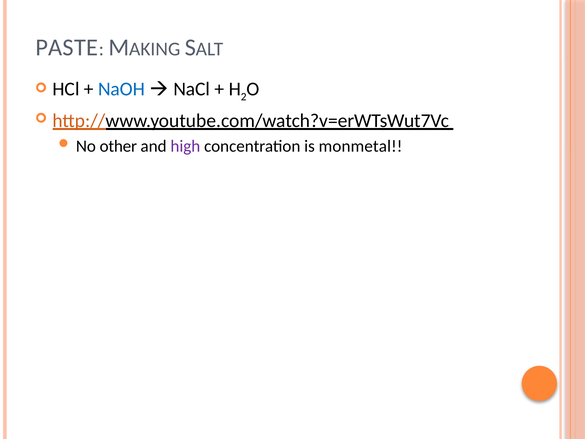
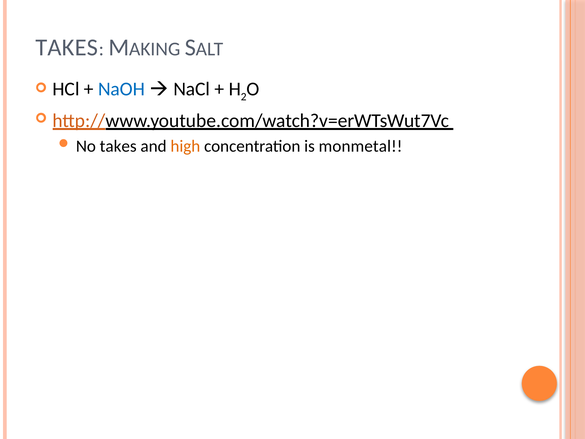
PASTE: PASTE -> TAKES (67, 48)
No other: other -> takes (118, 146)
high colour: purple -> orange (185, 146)
